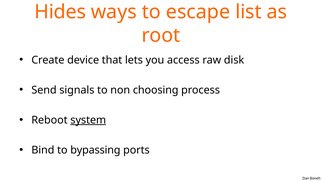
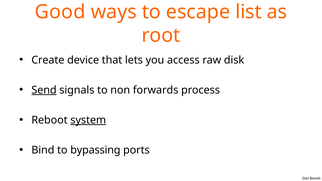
Hides: Hides -> Good (60, 12)
Send underline: none -> present (44, 90)
choosing: choosing -> forwards (156, 90)
